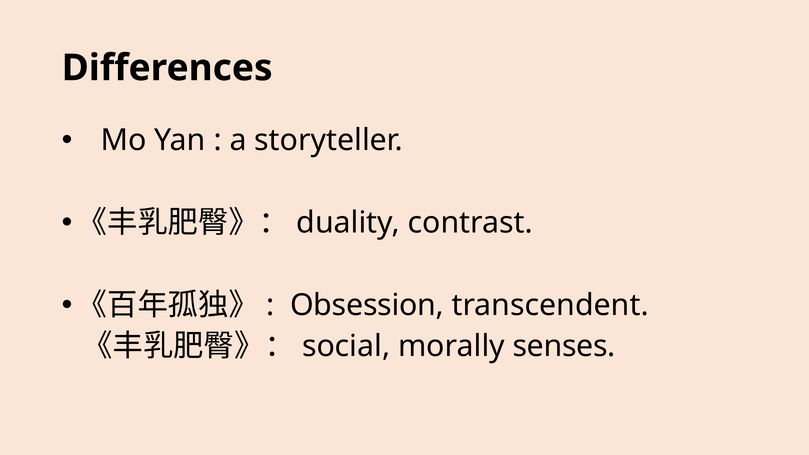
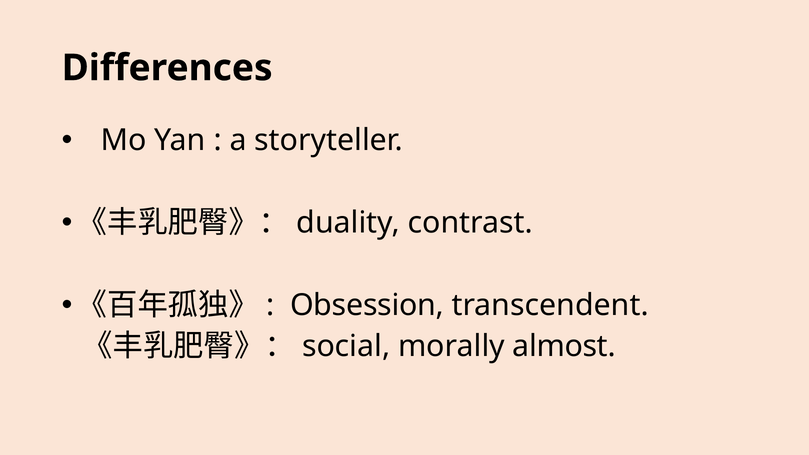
senses: senses -> almost (564, 346)
